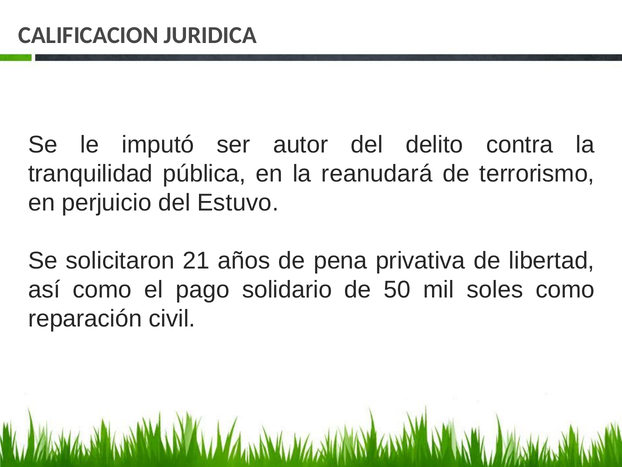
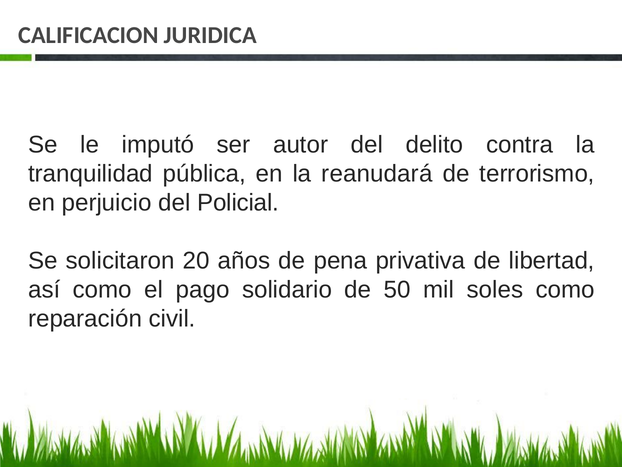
Estuvo: Estuvo -> Policial (238, 202)
21: 21 -> 20 (196, 261)
